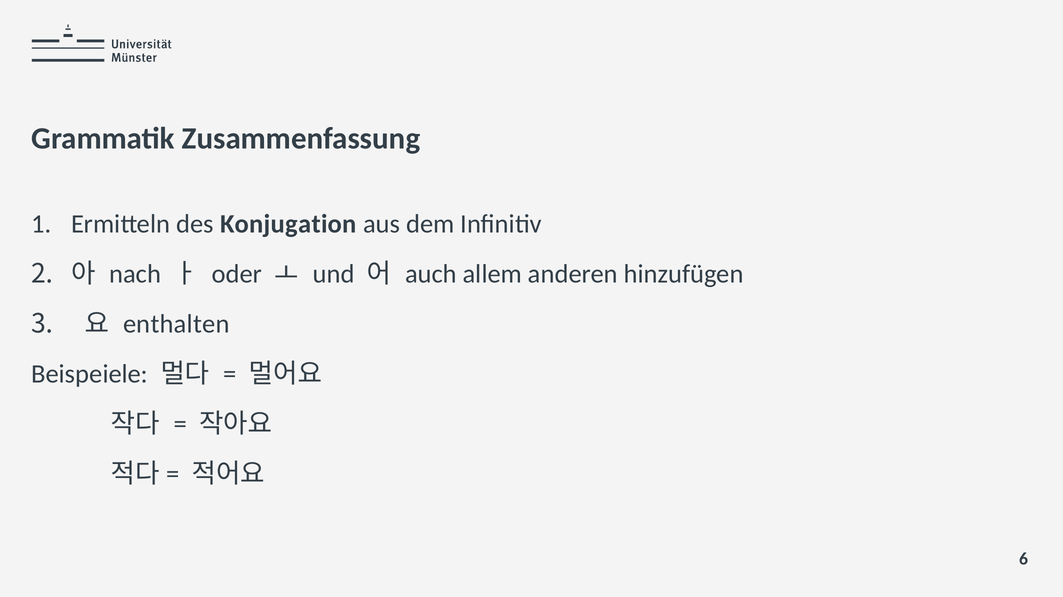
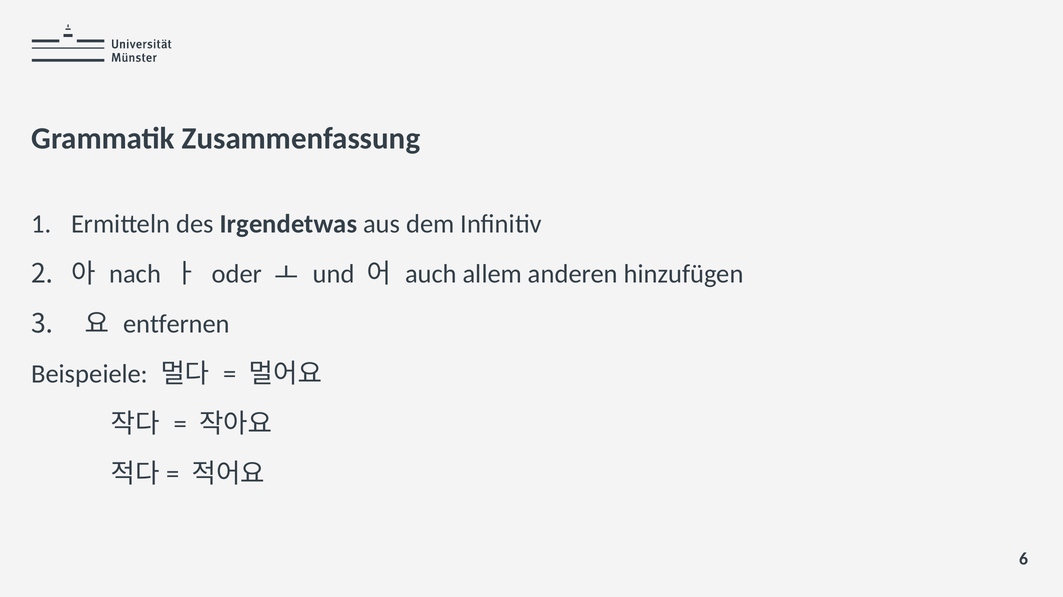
Konjugation: Konjugation -> Irgendetwas (289, 224)
enthalten: enthalten -> entfernen (176, 324)
